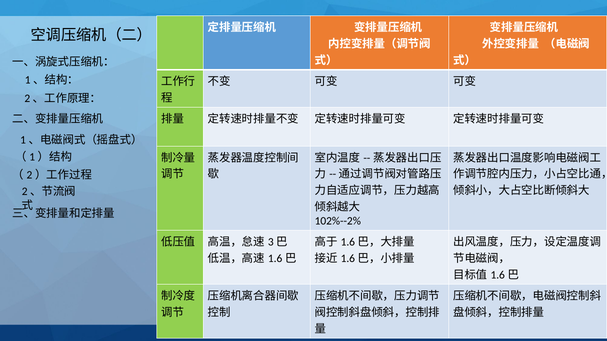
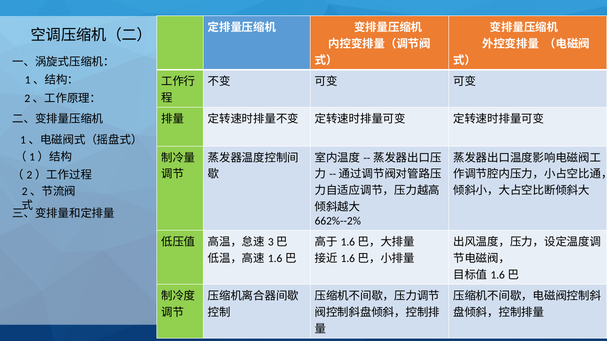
102%--2%: 102%--2% -> 662%--2% (338, 221)
